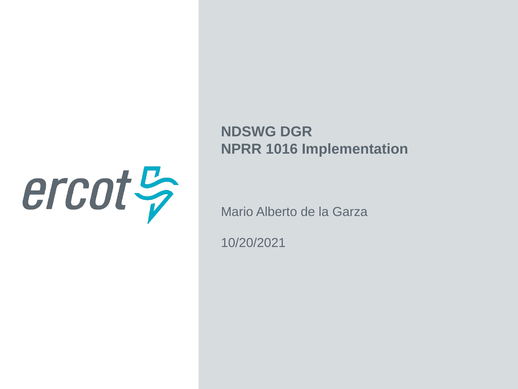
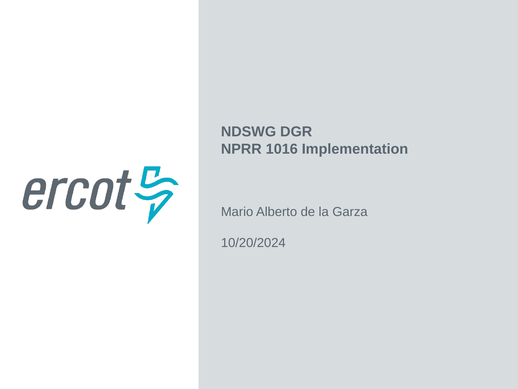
10/20/2021: 10/20/2021 -> 10/20/2024 (253, 243)
